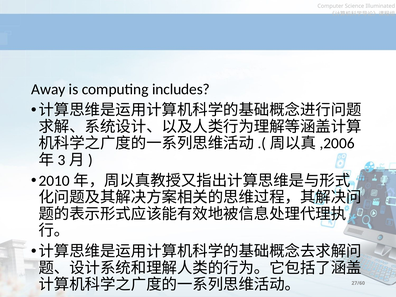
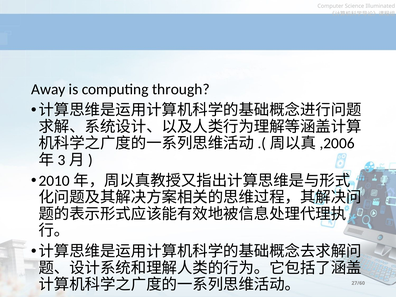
includes: includes -> through (181, 89)
